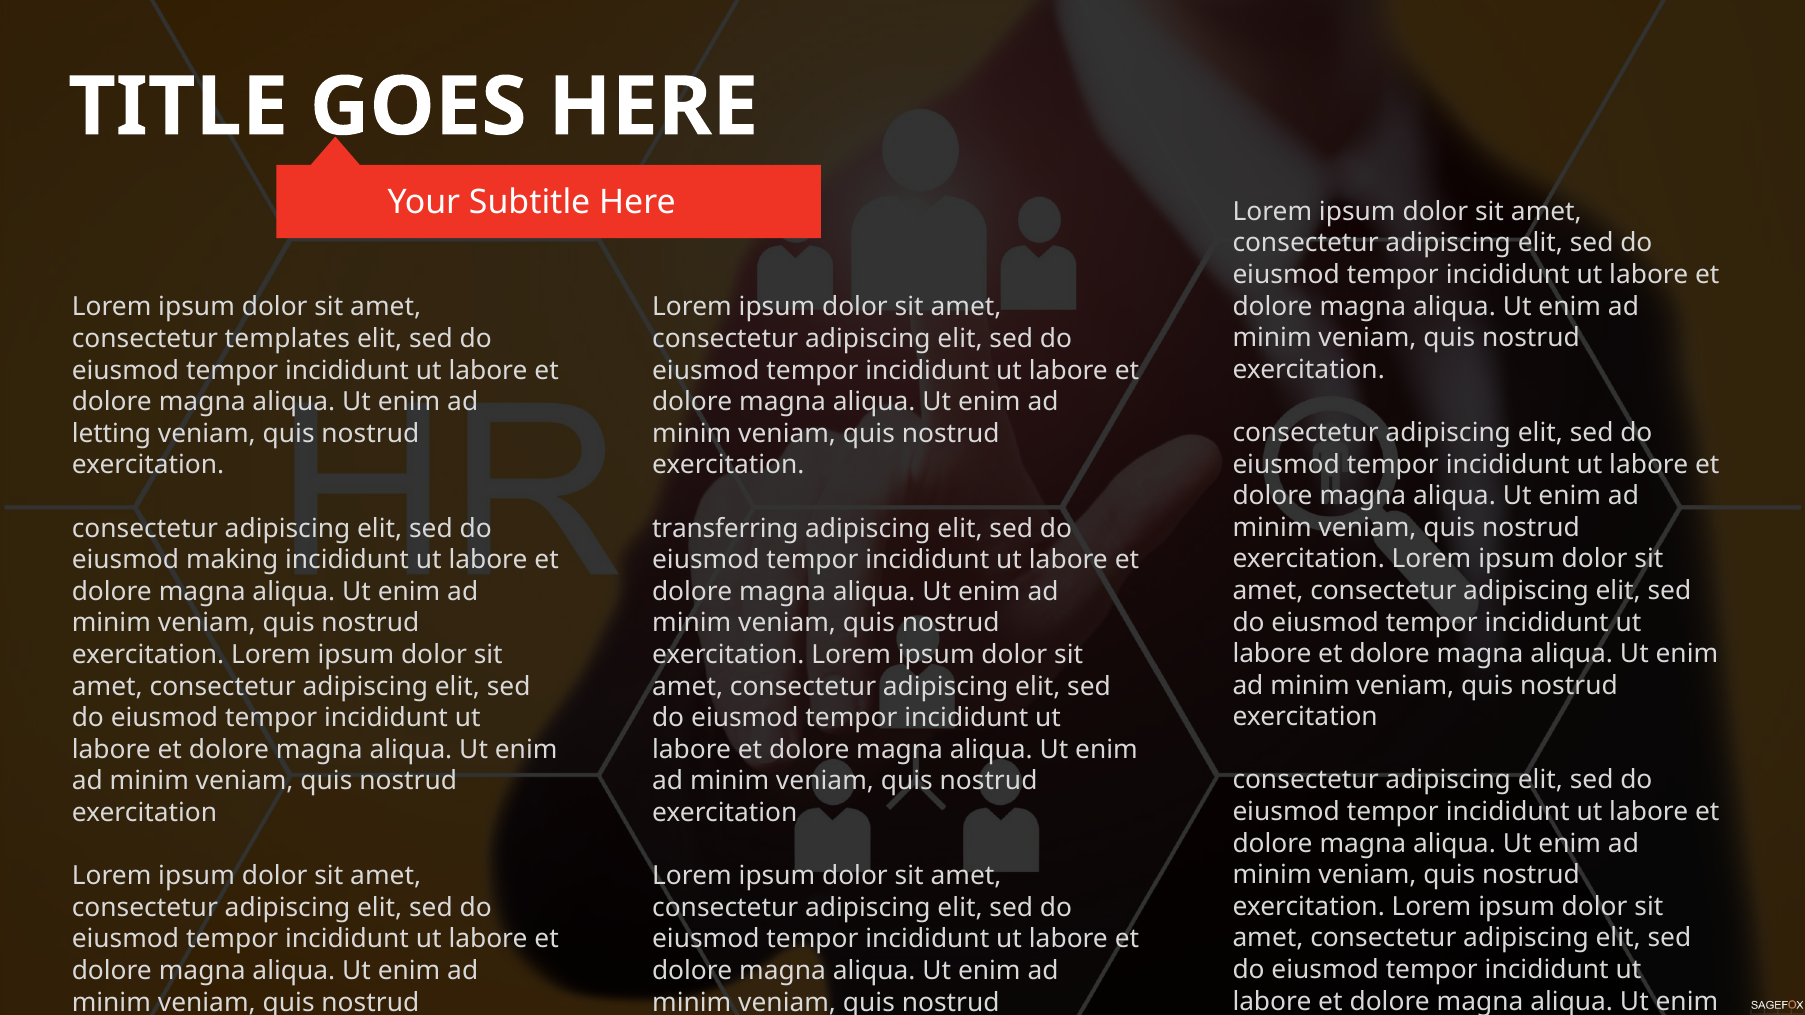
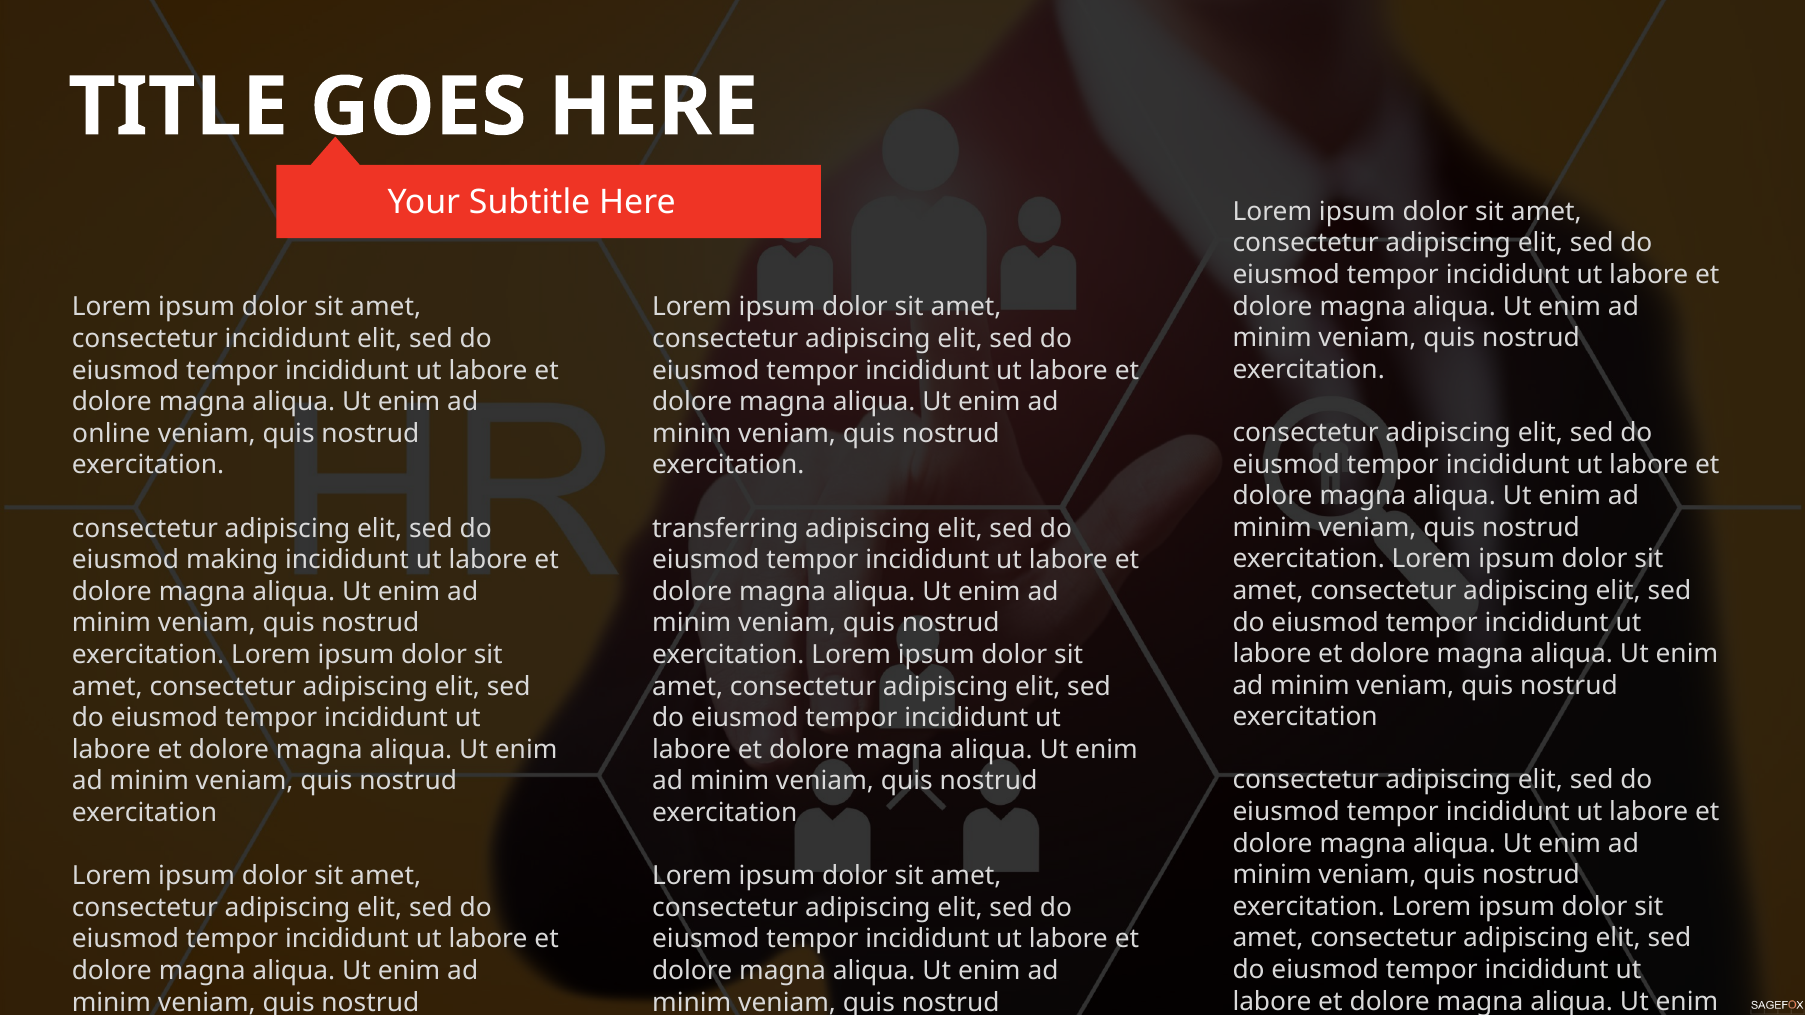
consectetur templates: templates -> incididunt (287, 339)
letting: letting -> online (111, 434)
